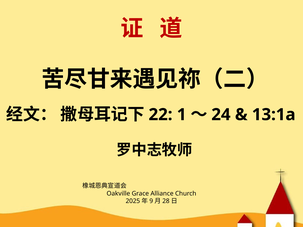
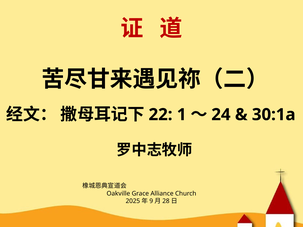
13:1a: 13:1a -> 30:1a (274, 115)
